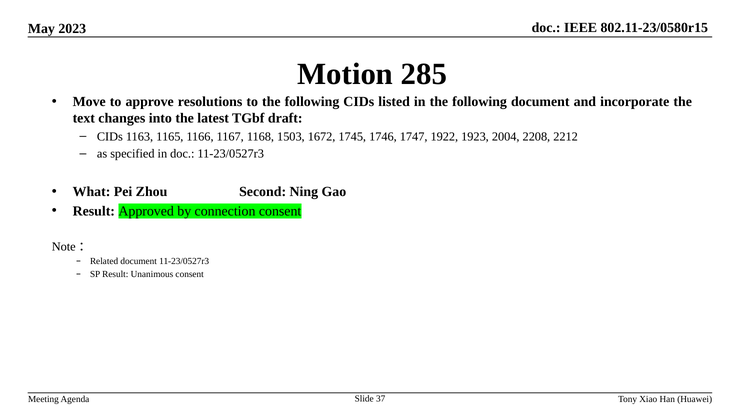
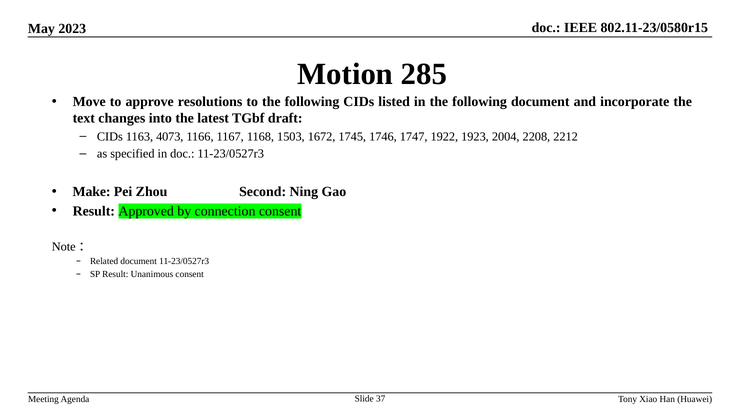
1165: 1165 -> 4073 (170, 137)
What: What -> Make (92, 192)
